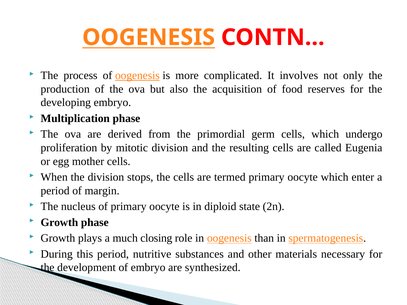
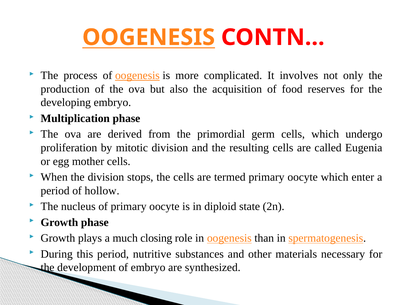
margin: margin -> hollow (102, 191)
